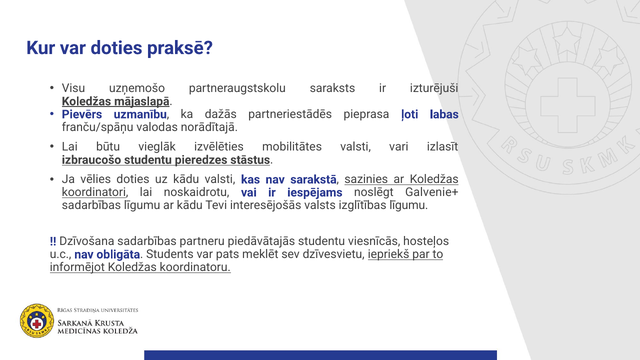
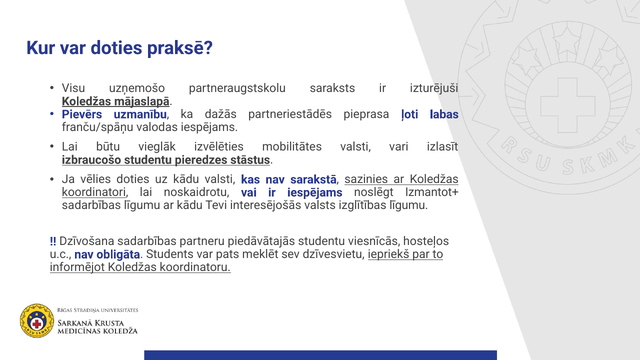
valodas norādītajā: norādītajā -> iespējams (209, 127)
Galvenie+: Galvenie+ -> Izmantot+ (432, 192)
